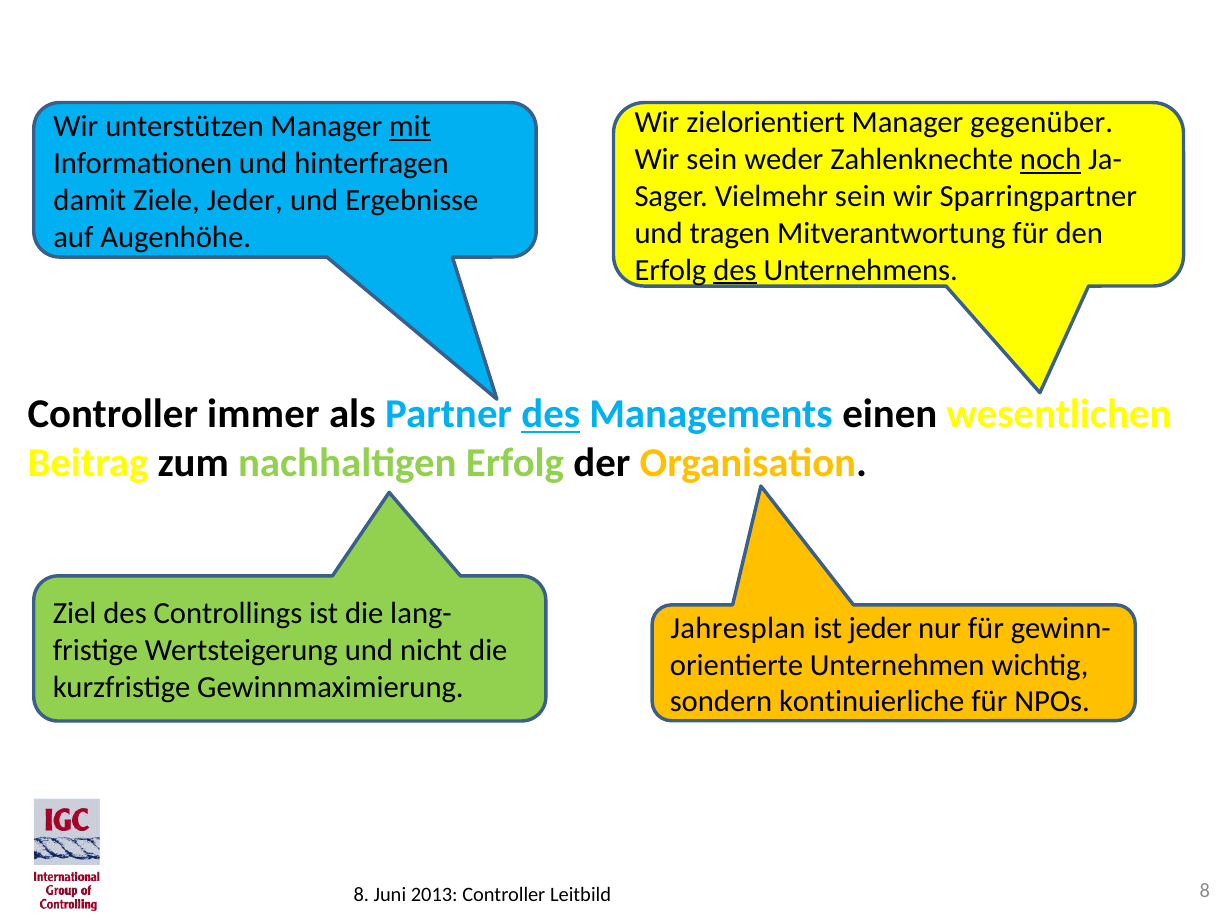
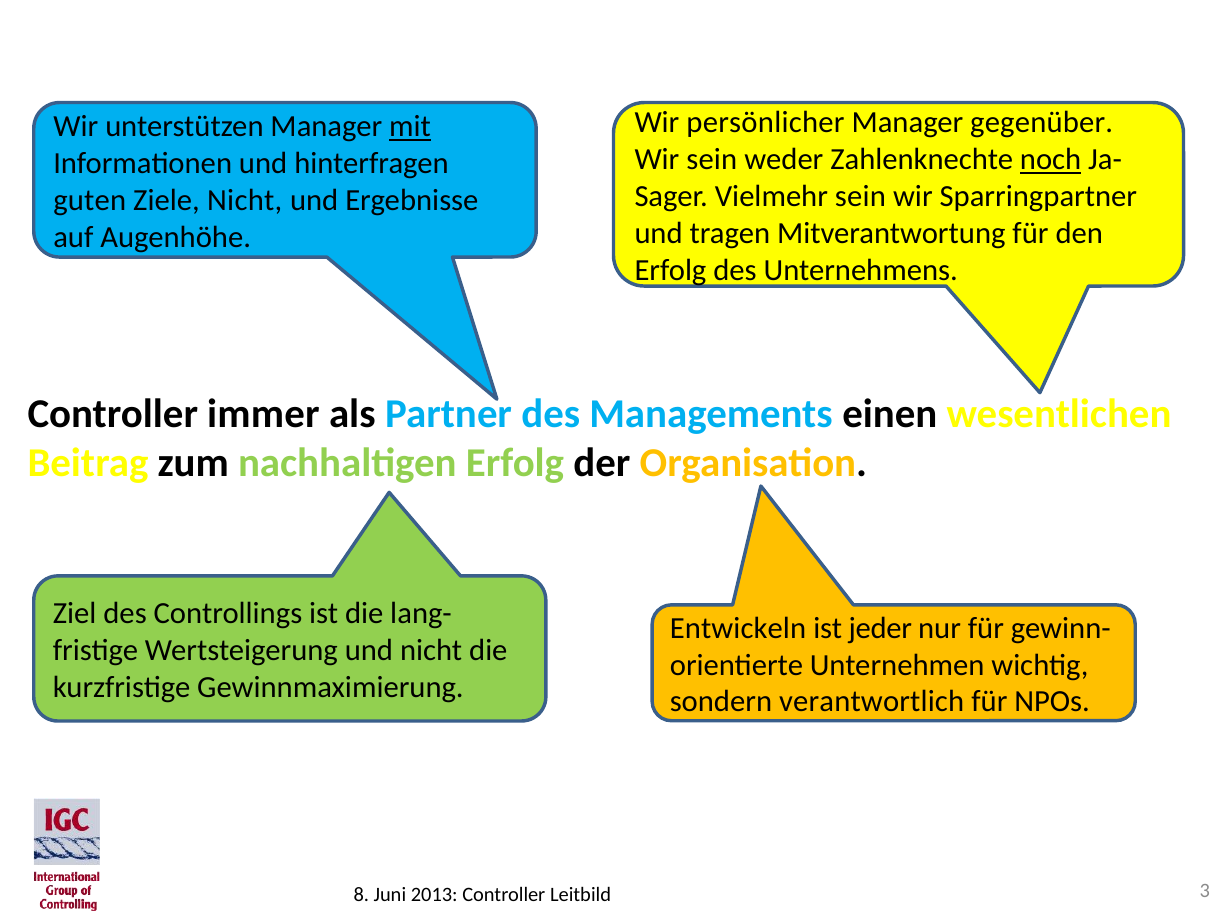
zielorientiert: zielorientiert -> persönlicher (765, 123)
damit: damit -> guten (90, 200)
Ziele Jeder: Jeder -> Nicht (245, 200)
des underline: present -> none (735, 270)
des underline: present -> none (551, 414)
Jahresplan: Jahresplan -> Entwickeln (738, 628)
kontinuierliche: kontinuierliche -> verantwortlich (872, 702)
8: 8 -> 3 (1205, 891)
